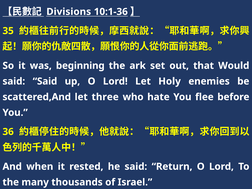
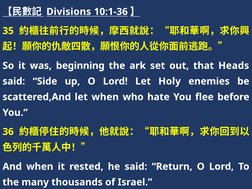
Would: Would -> Heads (234, 66)
said Said: Said -> Side (45, 81)
let three: three -> when (105, 97)
